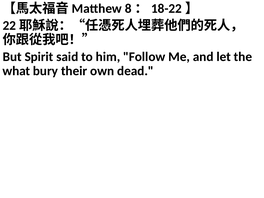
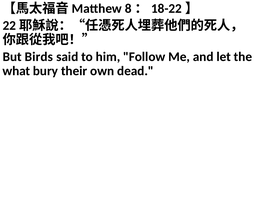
Spirit: Spirit -> Birds (39, 57)
